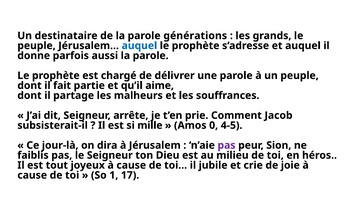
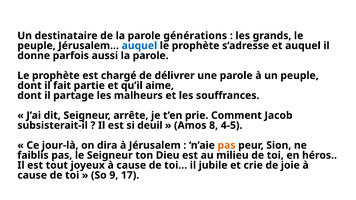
mille: mille -> deuil (150, 126)
0: 0 -> 8 (214, 126)
pas colour: purple -> orange (227, 145)
1: 1 -> 9 (114, 175)
